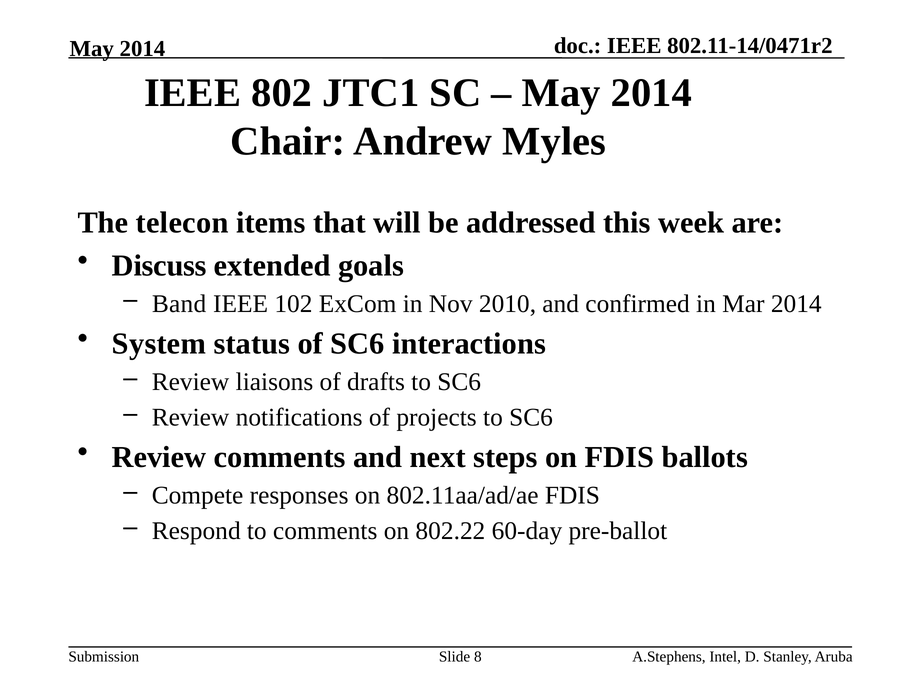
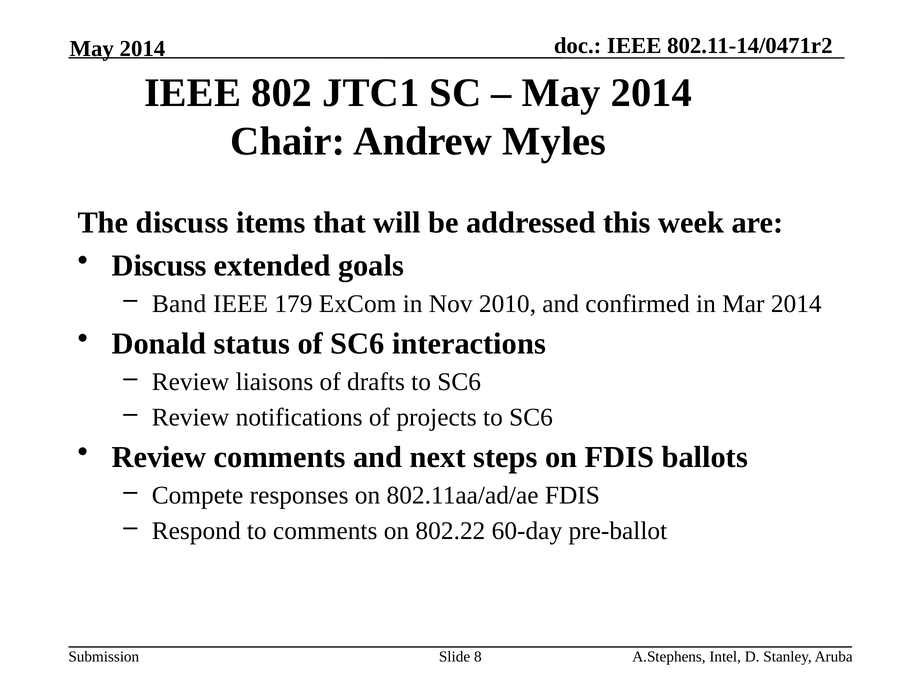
The telecon: telecon -> discuss (182, 223)
102: 102 -> 179 (293, 304)
System: System -> Donald (159, 343)
